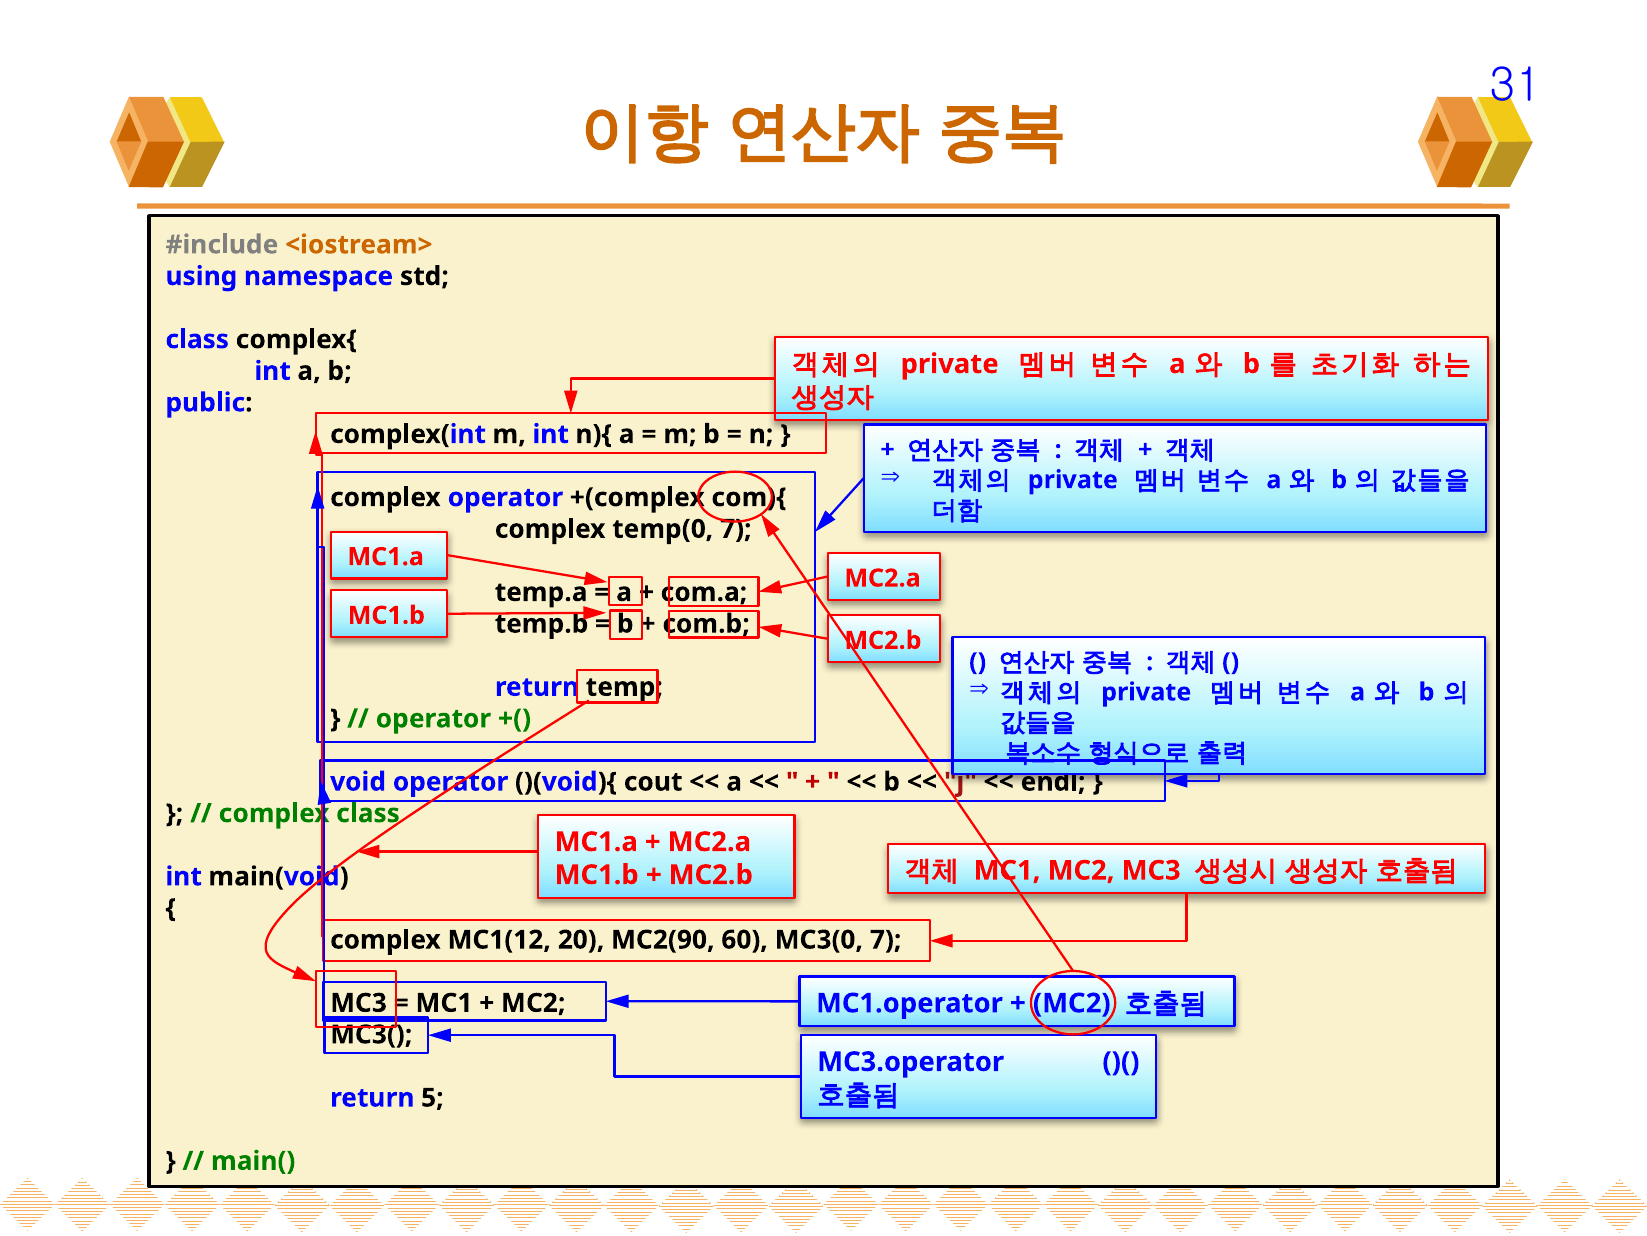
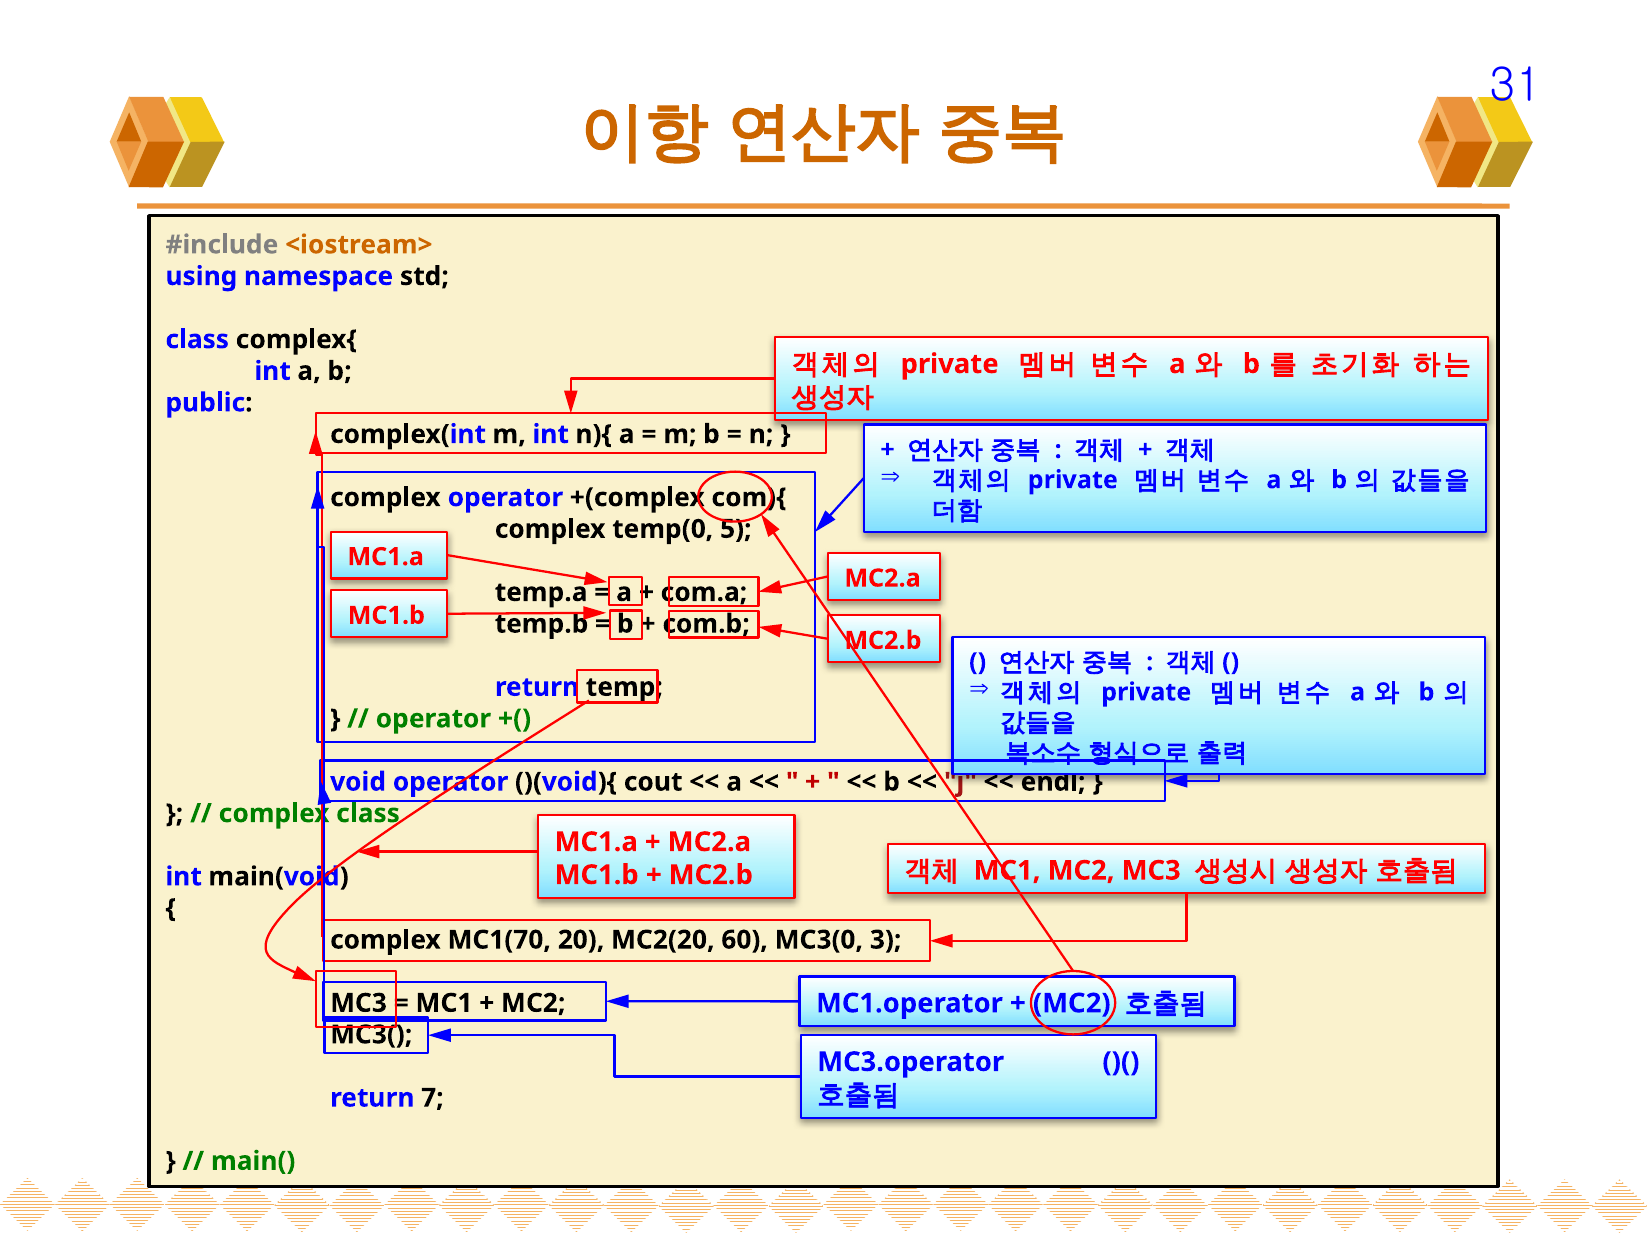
temp(0 7: 7 -> 5 (736, 529)
MC1(12: MC1(12 -> MC1(70 (499, 939)
MC2(90: MC2(90 -> MC2(20 (663, 939)
MC3(0 7: 7 -> 3 (886, 939)
5: 5 -> 7 (432, 1097)
